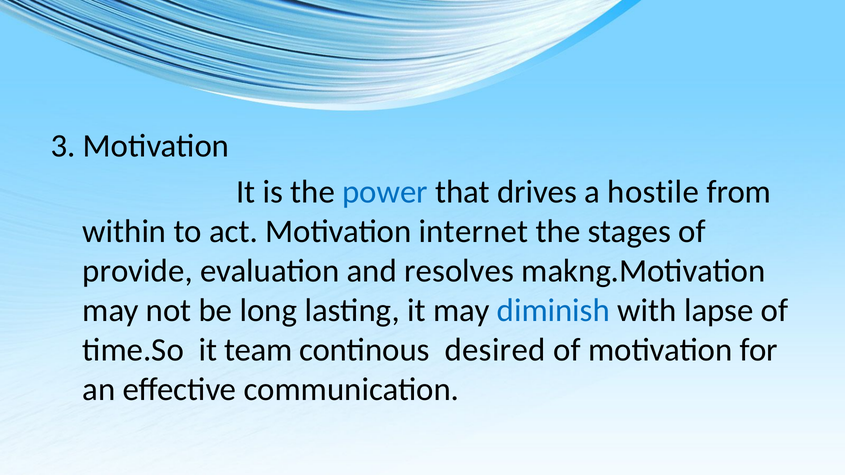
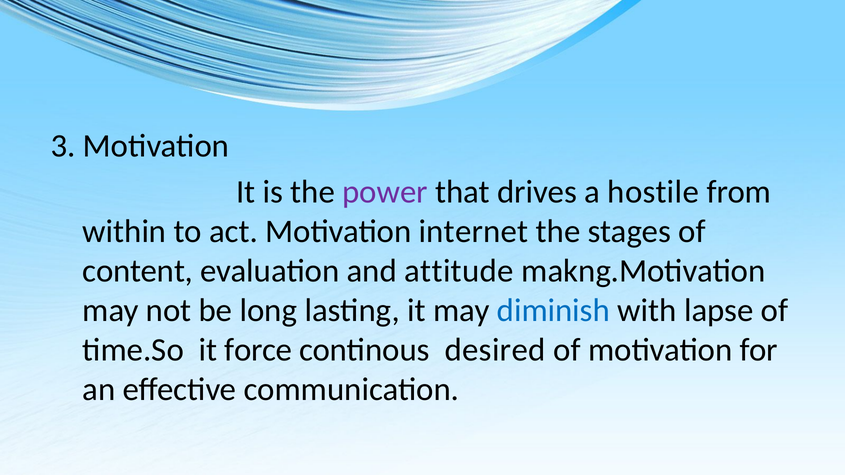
power colour: blue -> purple (385, 192)
provide: provide -> content (138, 271)
resolves: resolves -> attitude (459, 271)
team: team -> force (258, 350)
